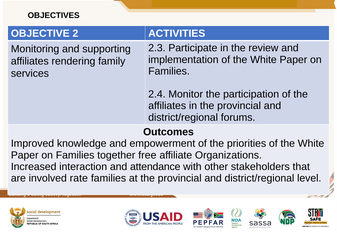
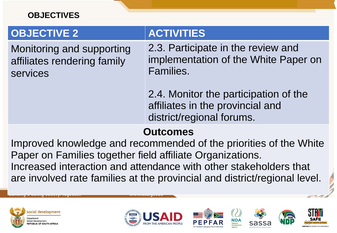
empowerment: empowerment -> recommended (162, 144)
free: free -> field (147, 155)
